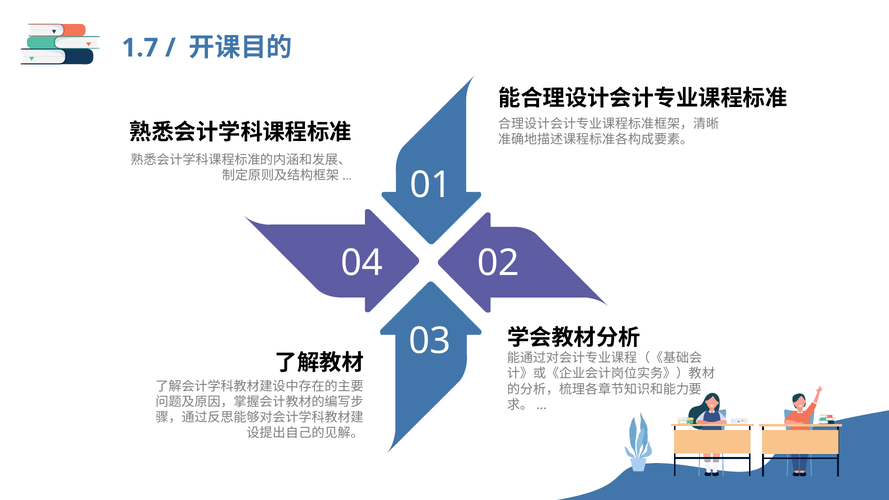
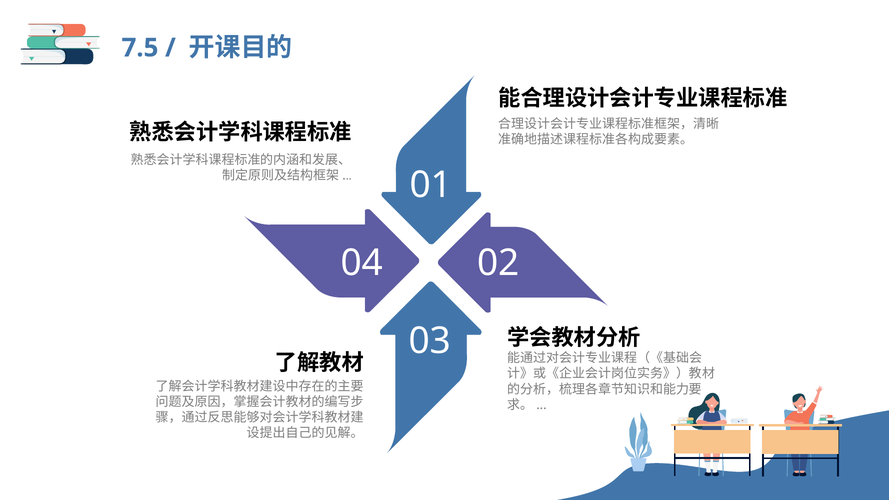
1.7: 1.7 -> 7.5 (140, 48)
